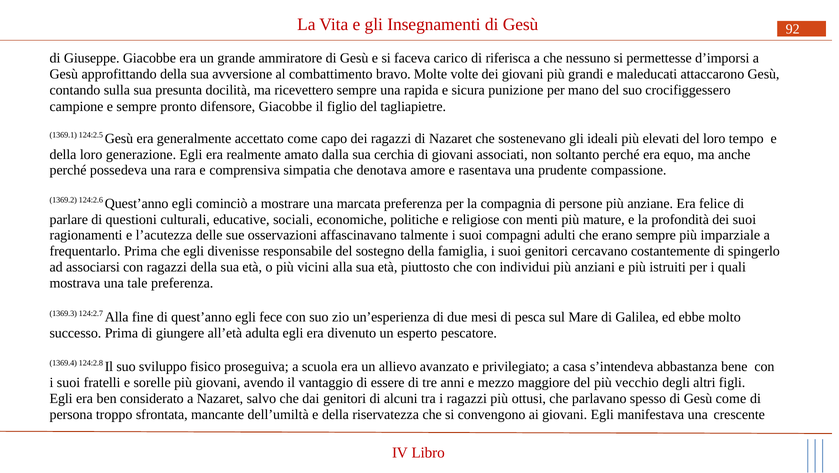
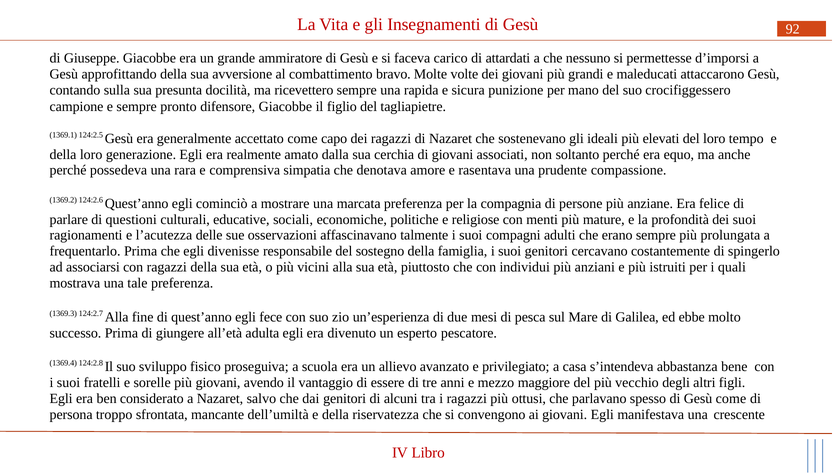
riferisca: riferisca -> attardati (508, 58)
imparziale: imparziale -> prolungata (730, 235)
